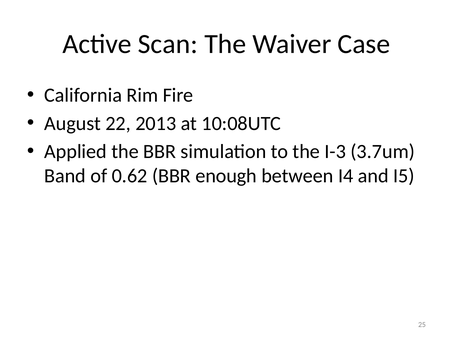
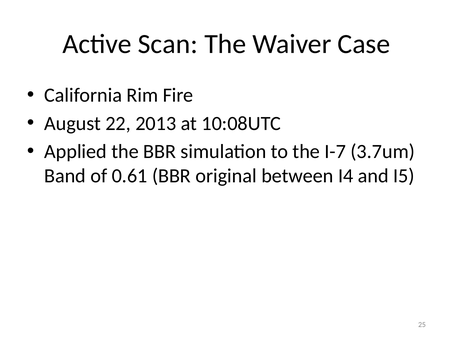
I-3: I-3 -> I-7 (335, 151)
0.62: 0.62 -> 0.61 (130, 176)
enough: enough -> original (226, 176)
